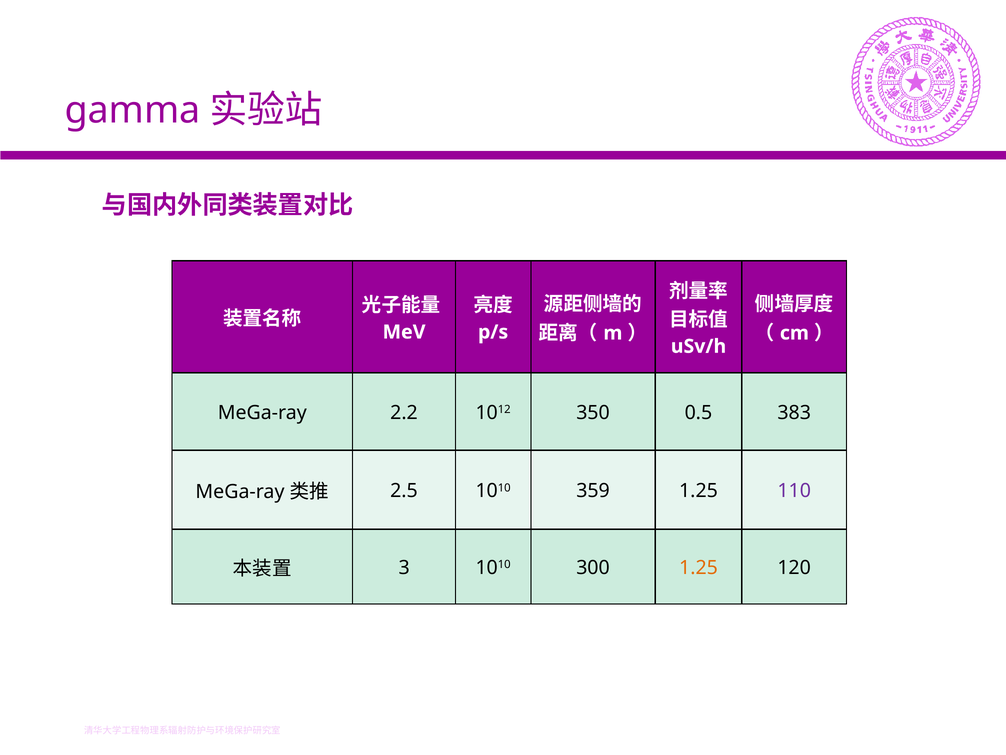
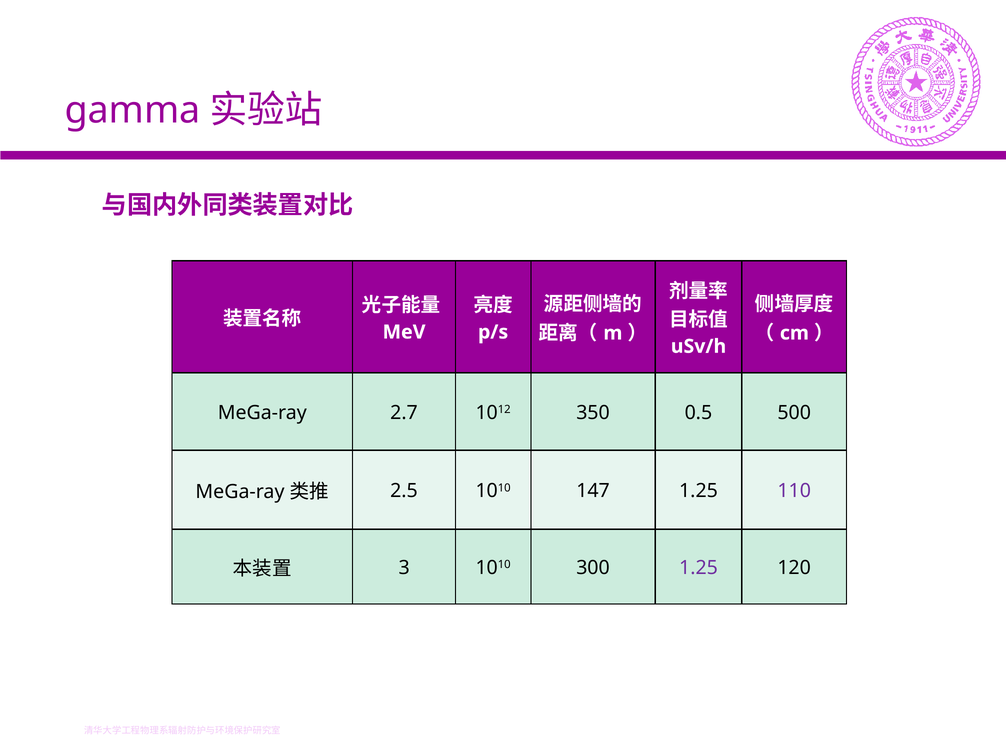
2.2: 2.2 -> 2.7 (404, 412)
383: 383 -> 500 (794, 412)
359: 359 -> 147 (593, 491)
1.25 colour: orange -> purple (699, 567)
